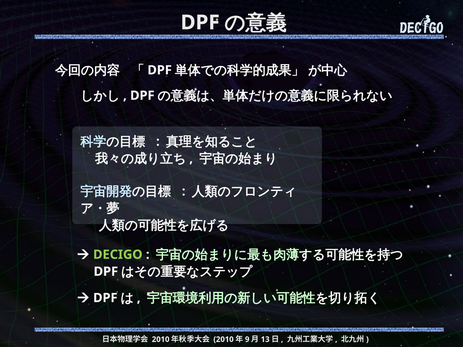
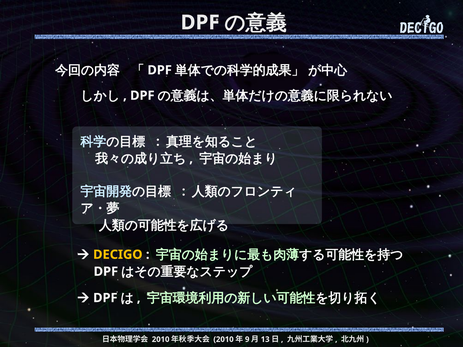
DECIGO colour: light green -> yellow (118, 255)
